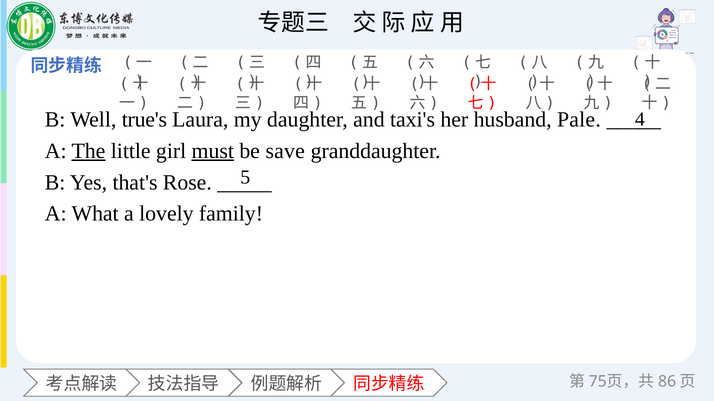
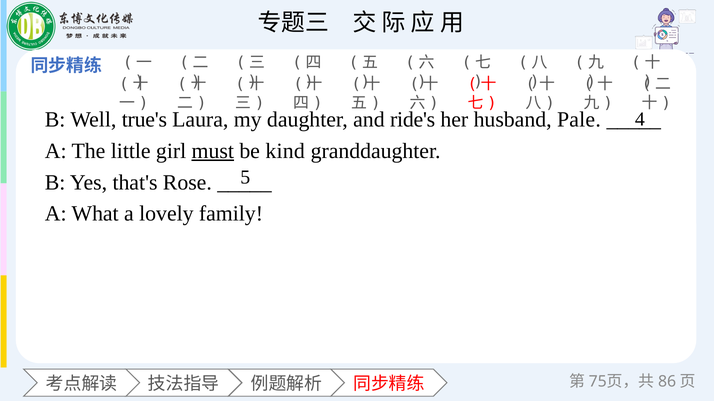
taxi's: taxi's -> ride's (413, 120)
The underline: present -> none (88, 151)
save: save -> kind (285, 151)
